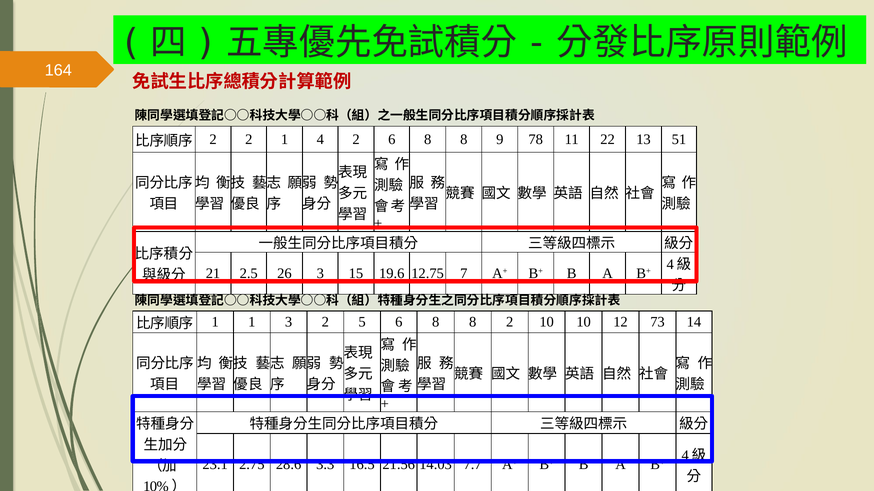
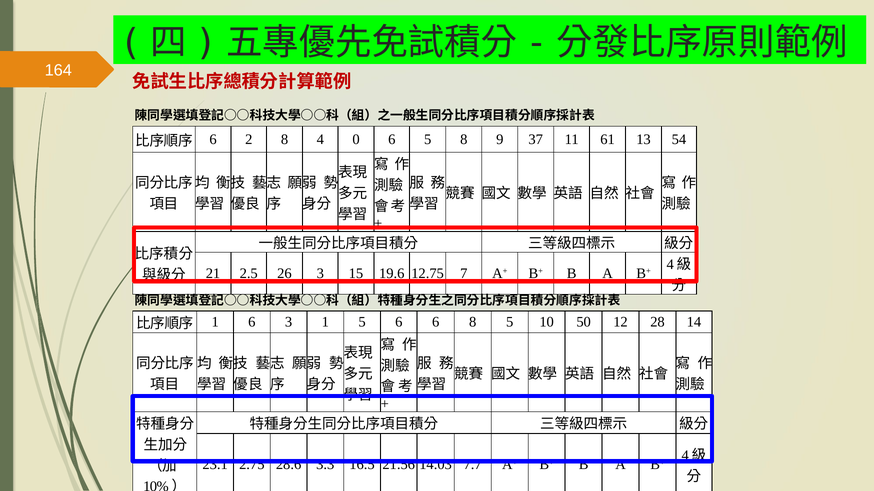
2: 2 -> 6 (213, 140)
2 1: 1 -> 8 (285, 140)
4 2: 2 -> 0 (356, 140)
8: 8 -> 5 (428, 140)
78: 78 -> 37 (536, 140)
22: 22 -> 61 (608, 140)
51: 51 -> 54 (679, 140)
1 1: 1 -> 6 (252, 322)
3 2: 2 -> 1 (325, 322)
5 6 8: 8 -> 6 (436, 322)
8 2: 2 -> 5 (510, 322)
10 10: 10 -> 50 (584, 322)
73: 73 -> 28 (658, 322)
